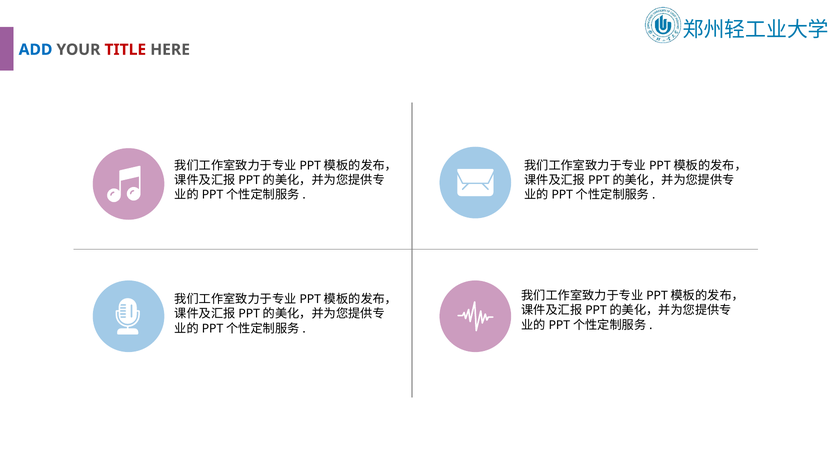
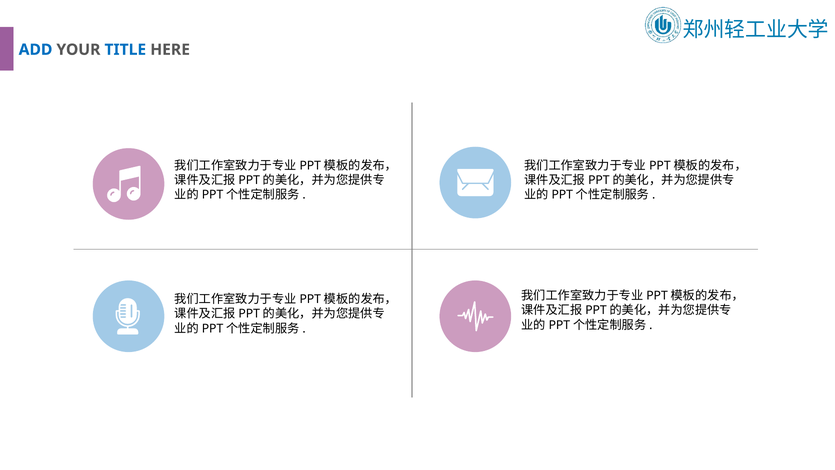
TITLE colour: red -> blue (125, 50)
